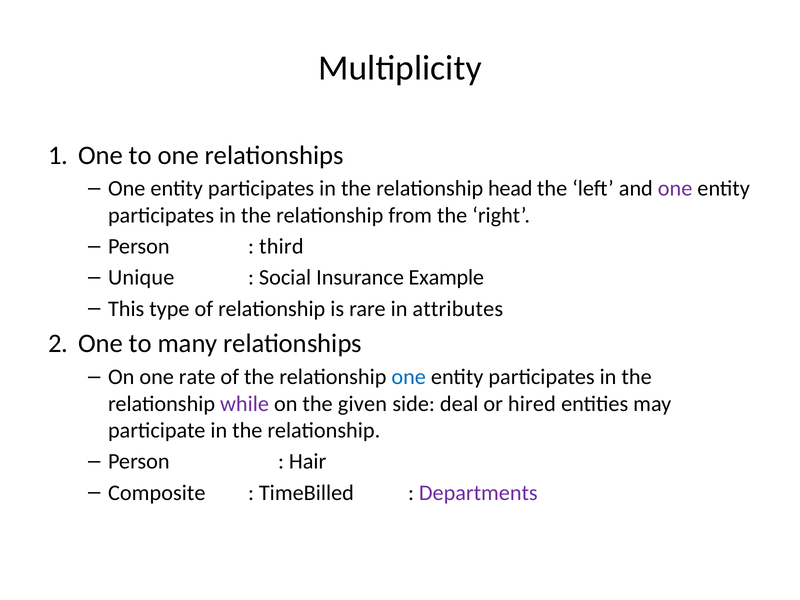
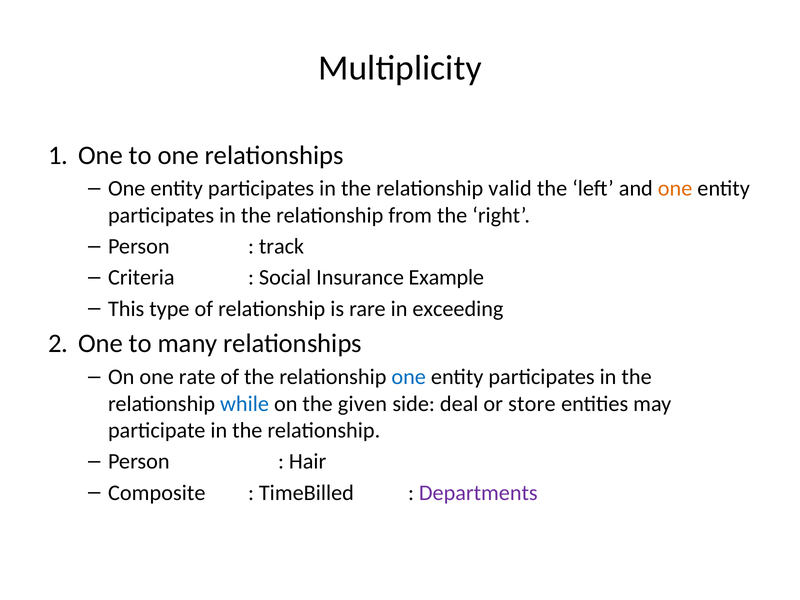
head: head -> valid (510, 189)
one colour: purple -> orange (675, 189)
third: third -> track (281, 246)
Unique: Unique -> Criteria (141, 278)
attributes: attributes -> exceeding (458, 309)
while colour: purple -> blue (245, 404)
hired: hired -> store (532, 404)
